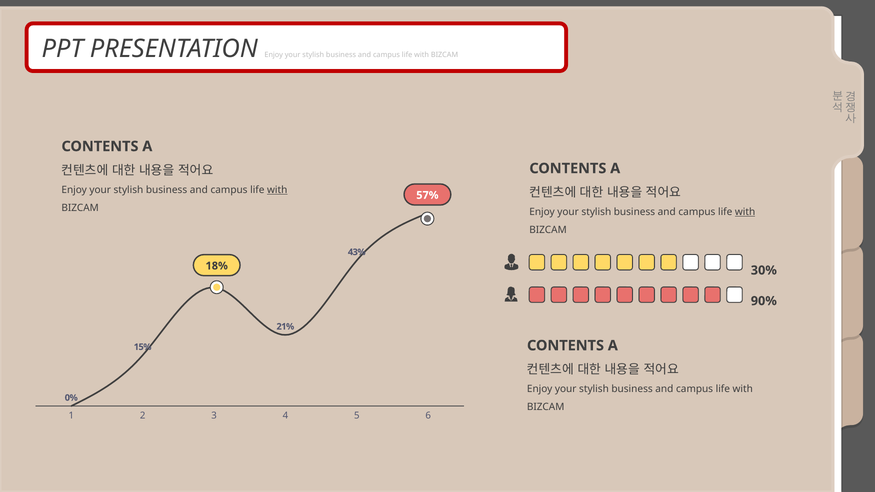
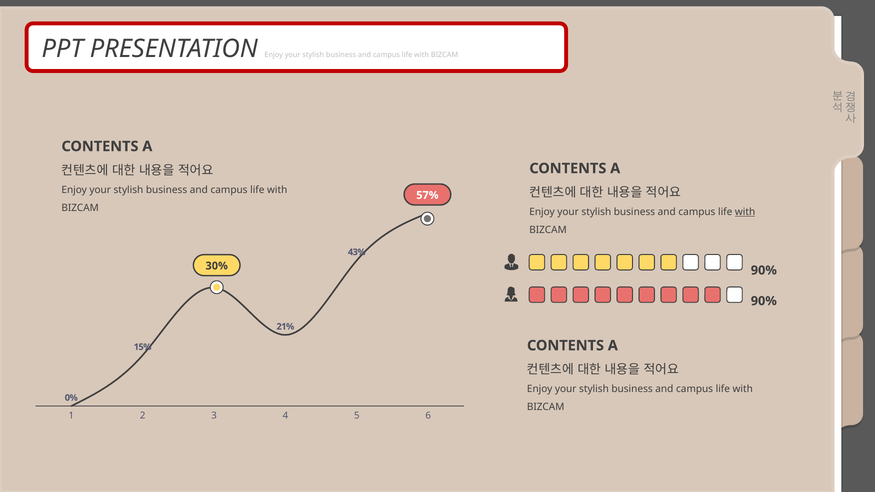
with underline: present -> none (277, 190)
18%: 18% -> 30% (217, 266)
30%: 30% -> 90% (764, 270)
